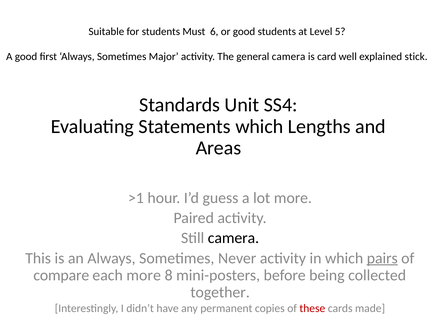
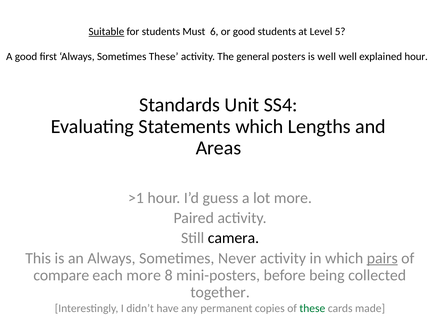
Suitable underline: none -> present (106, 32)
Sometimes Major: Major -> These (164, 57)
general camera: camera -> posters (289, 57)
is card: card -> well (327, 57)
explained stick: stick -> hour (416, 57)
these colour: red -> green (312, 309)
